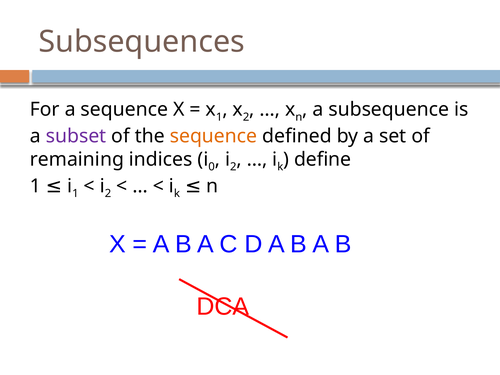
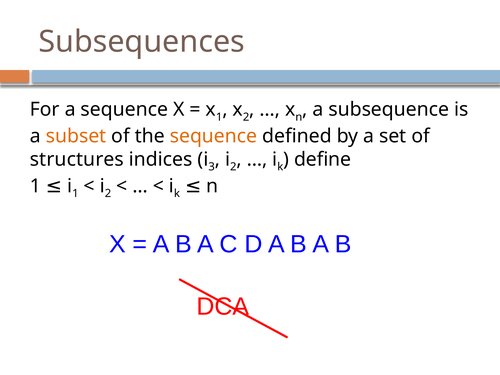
subset colour: purple -> orange (76, 136)
remaining: remaining -> structures (77, 159)
0: 0 -> 3 (212, 167)
